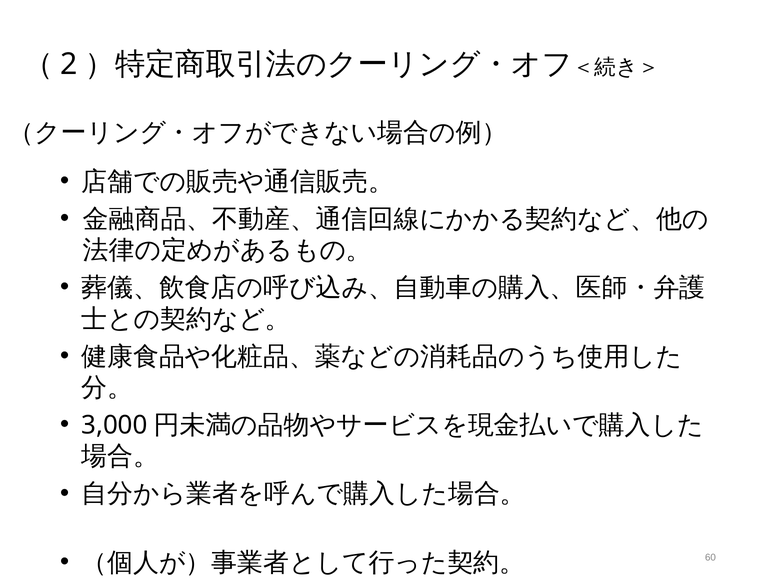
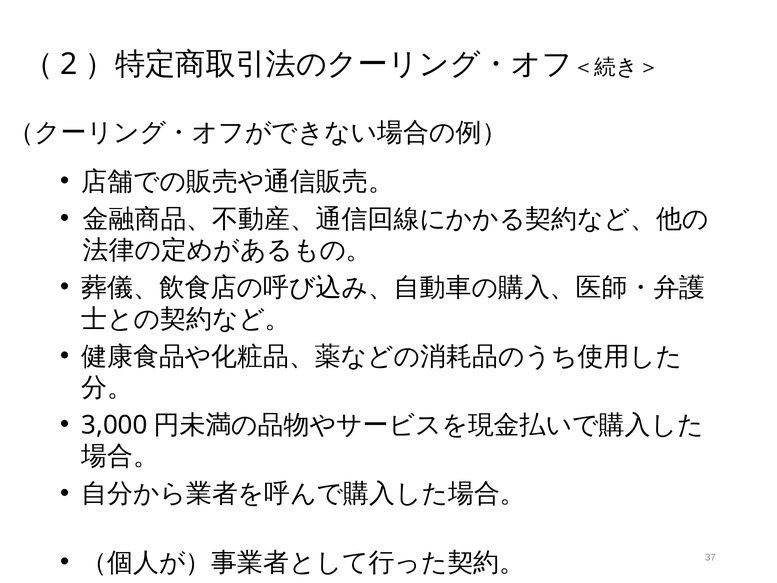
60: 60 -> 37 (710, 557)
